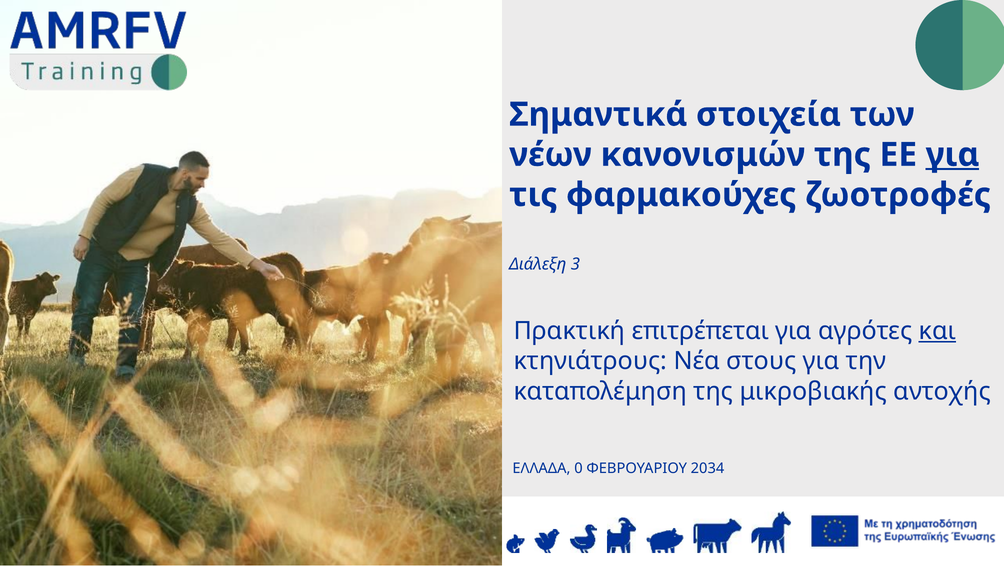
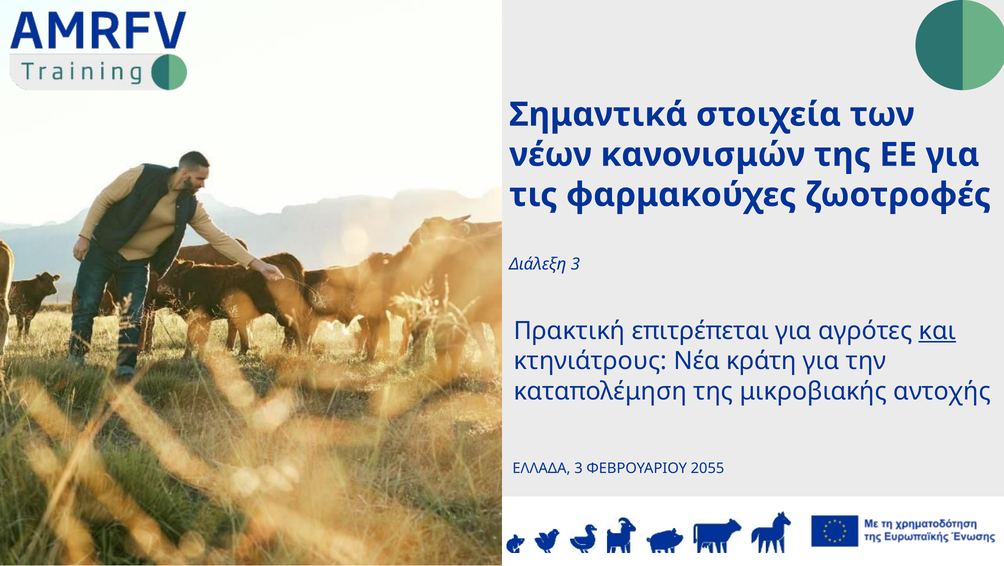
για underline: present -> none (953, 155)
στους: στους -> κράτη (761, 361)
ΕΛΛΑΔΑ 0: 0 -> 3 (578, 468)
2034: 2034 -> 2055 (707, 468)
